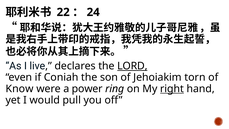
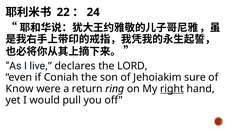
LORD underline: present -> none (132, 66)
torn: torn -> sure (195, 77)
power: power -> return (87, 89)
